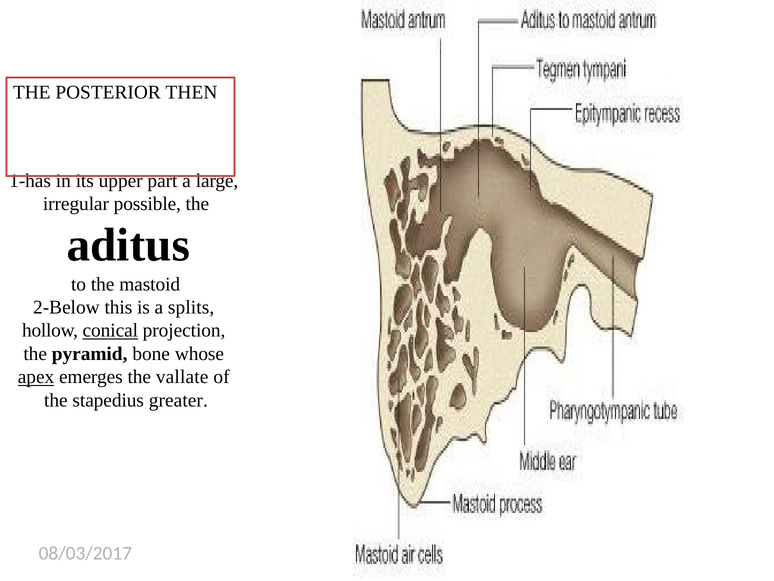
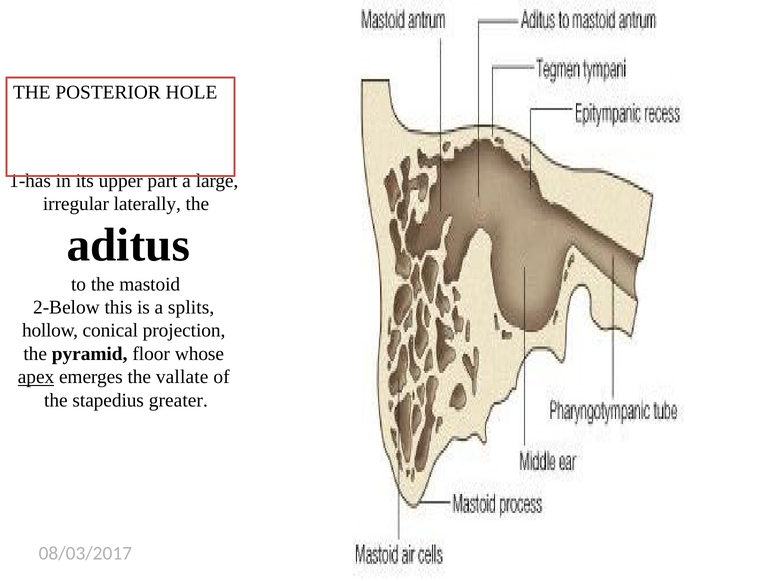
THEN: THEN -> HOLE (191, 92)
possible: possible -> laterally (147, 204)
conical underline: present -> none (110, 330)
bone: bone -> floor (151, 354)
